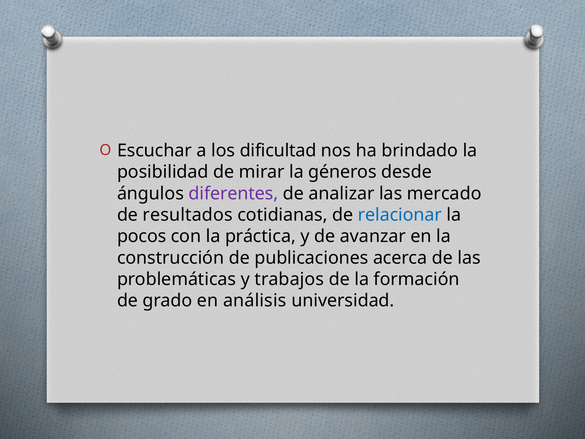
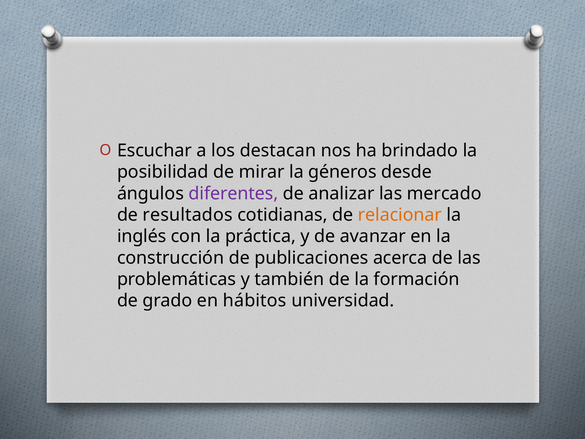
dificultad: dificultad -> destacan (278, 150)
relacionar colour: blue -> orange (400, 215)
pocos: pocos -> inglés (142, 236)
trabajos: trabajos -> también (289, 279)
análisis: análisis -> hábitos (255, 301)
